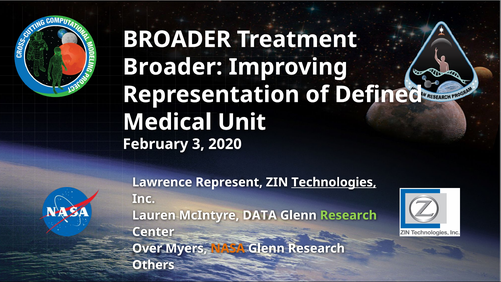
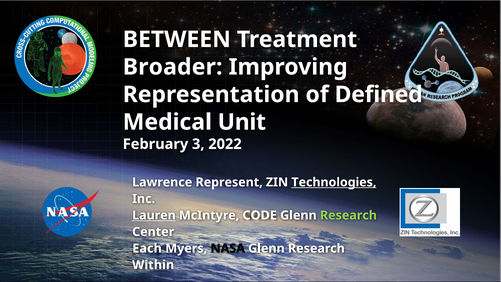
BROADER: BROADER -> BETWEEN (177, 39)
2020: 2020 -> 2022 (225, 144)
Lauren underline: none -> present (154, 215)
DATA: DATA -> CODE (260, 215)
Over: Over -> Each (147, 248)
NASA colour: orange -> black (228, 248)
Others: Others -> Within (153, 265)
